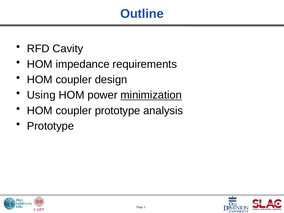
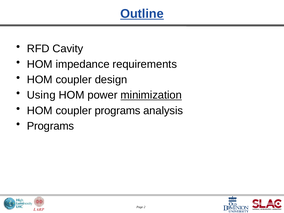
Outline underline: none -> present (142, 14)
coupler prototype: prototype -> programs (118, 111)
Prototype: Prototype -> Programs (50, 126)
